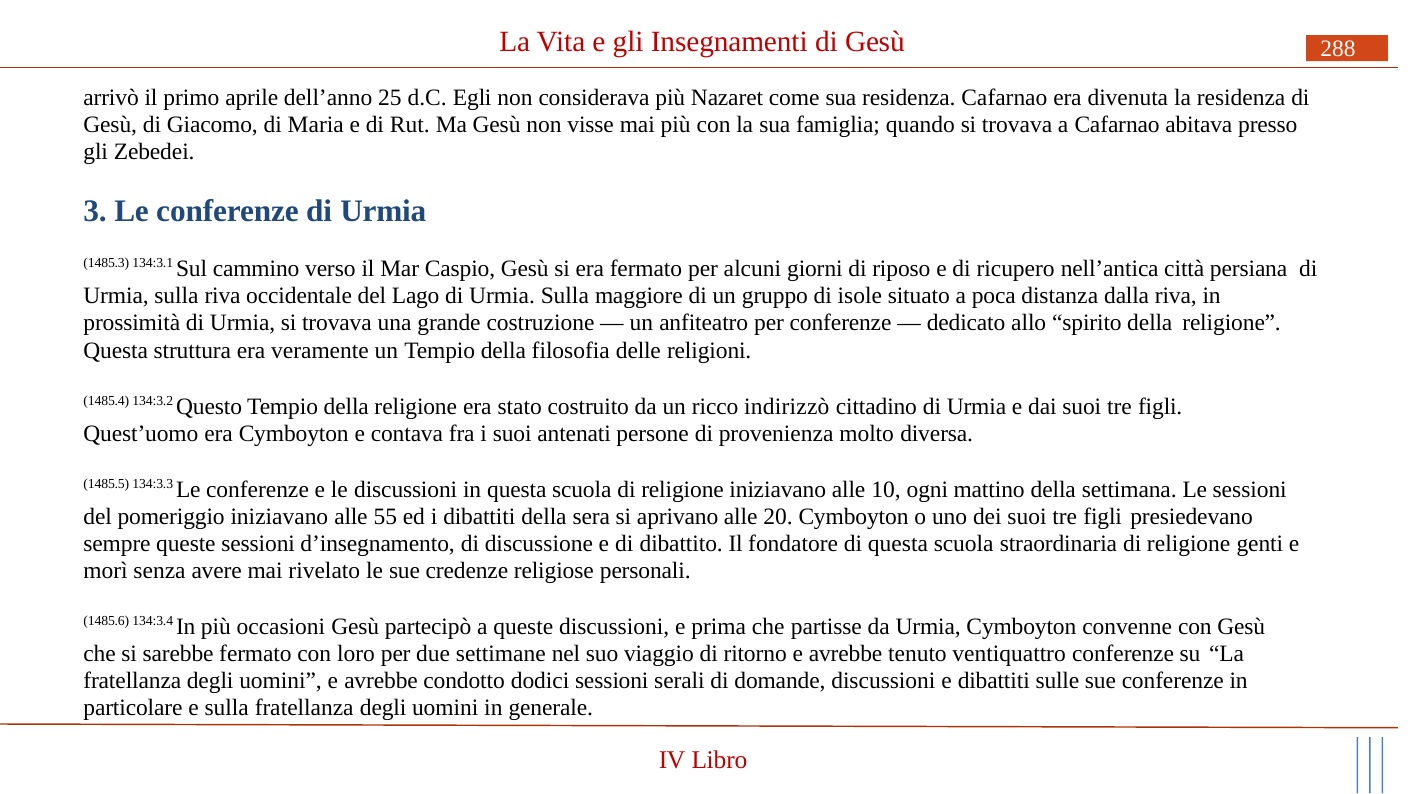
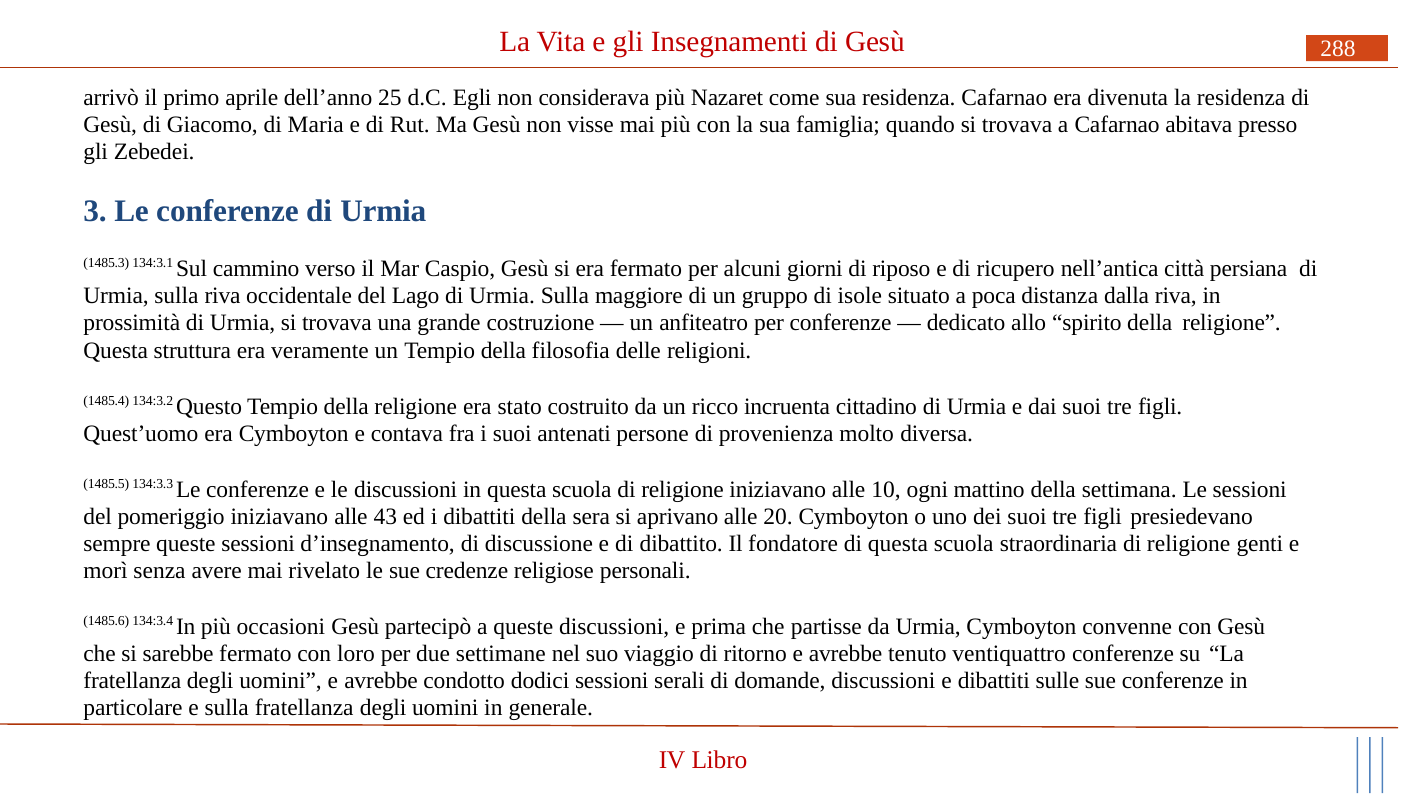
indirizzò: indirizzò -> incruenta (787, 407)
55: 55 -> 43 (385, 517)
